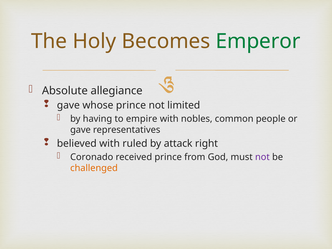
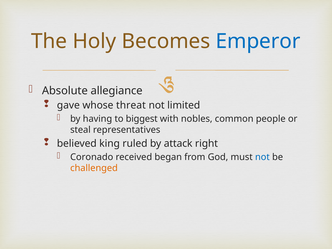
Emperor colour: green -> blue (258, 41)
whose prince: prince -> threat (131, 105)
empire: empire -> biggest (142, 119)
gave: gave -> steal (80, 130)
believed with: with -> king (110, 144)
received prince: prince -> began (168, 157)
not colour: purple -> blue (262, 157)
